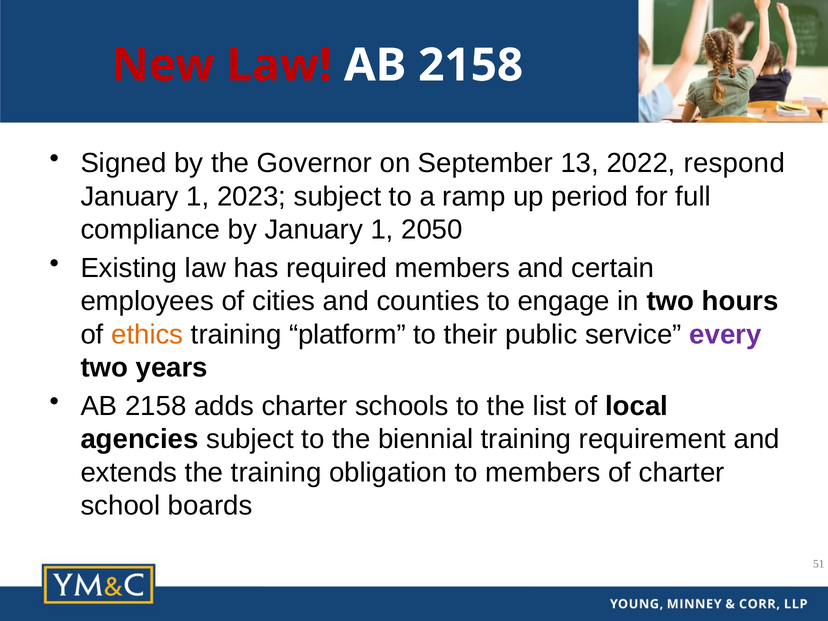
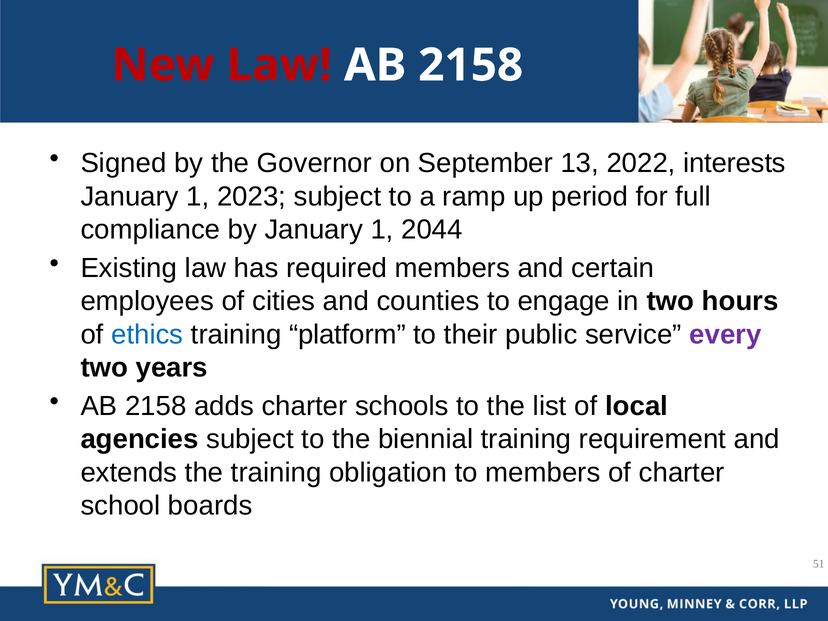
respond: respond -> interests (735, 163)
2050: 2050 -> 2044 (432, 230)
ethics colour: orange -> blue (147, 334)
